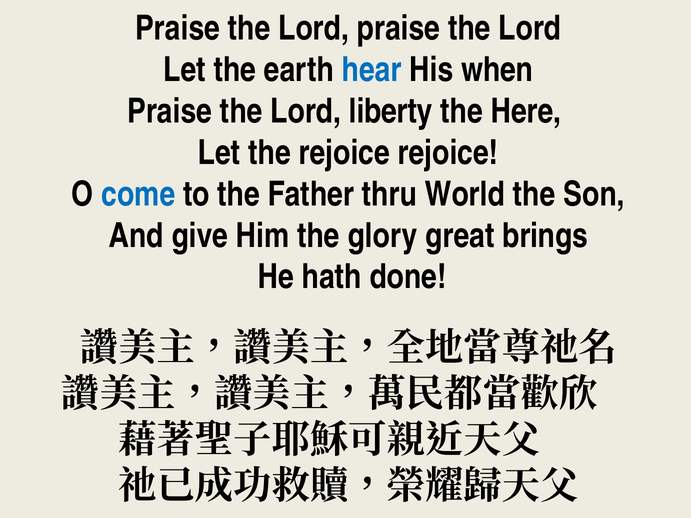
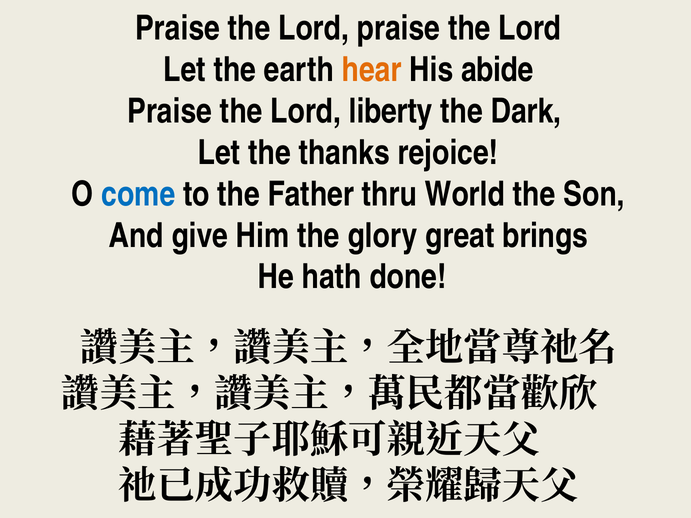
hear colour: blue -> orange (372, 70)
when: when -> abide (497, 70)
Here: Here -> Dark (526, 111)
the rejoice: rejoice -> thanks (344, 153)
